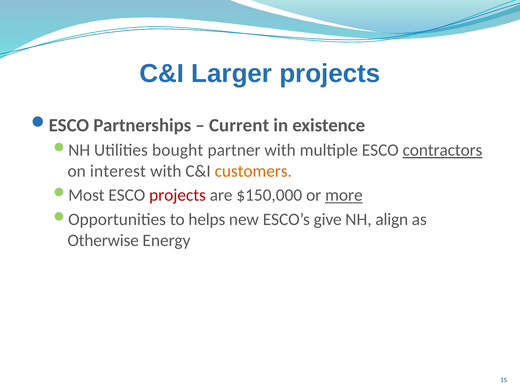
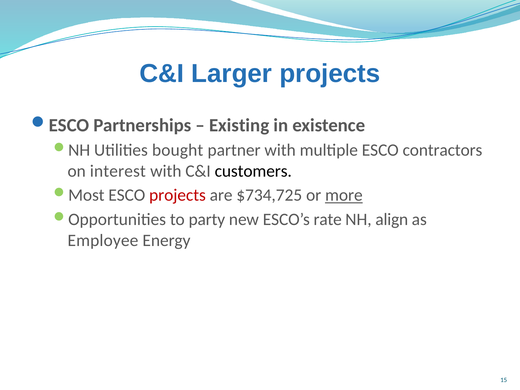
Current: Current -> Existing (239, 125)
contractors underline: present -> none (442, 150)
customers colour: orange -> black (253, 171)
$150,000: $150,000 -> $734,725 (269, 195)
helps: helps -> party (207, 220)
give: give -> rate (328, 220)
Otherwise: Otherwise -> Employee (103, 240)
